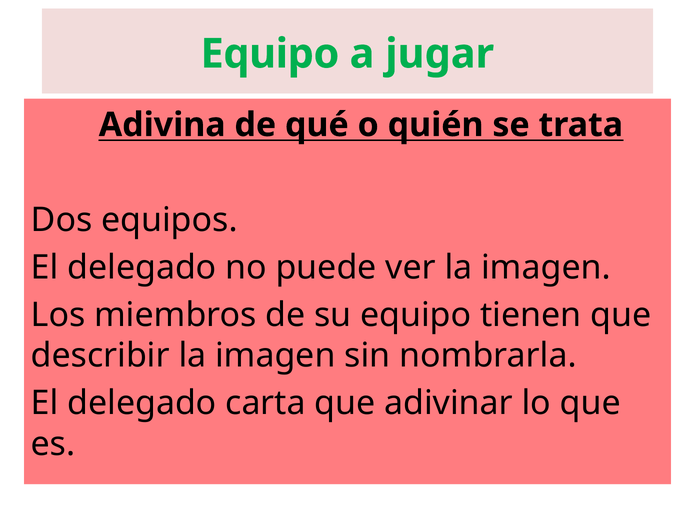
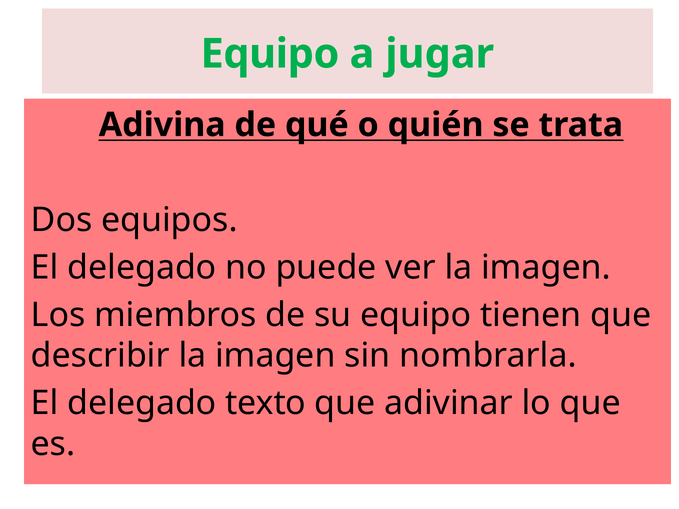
carta: carta -> texto (266, 403)
